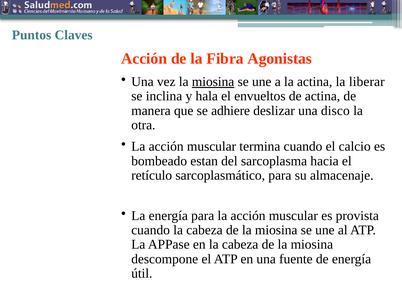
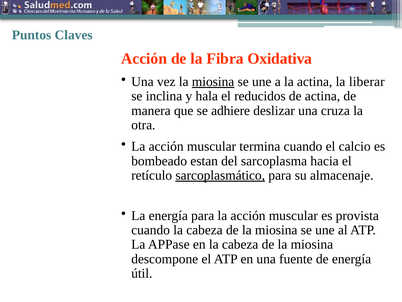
Agonistas: Agonistas -> Oxidativa (280, 59)
envueltos: envueltos -> reducidos (260, 96)
disco: disco -> cruza (335, 110)
sarcoplasmático underline: none -> present (220, 175)
